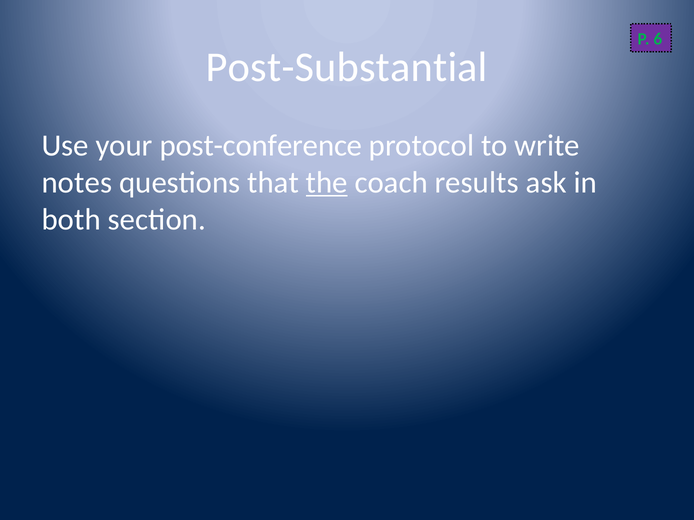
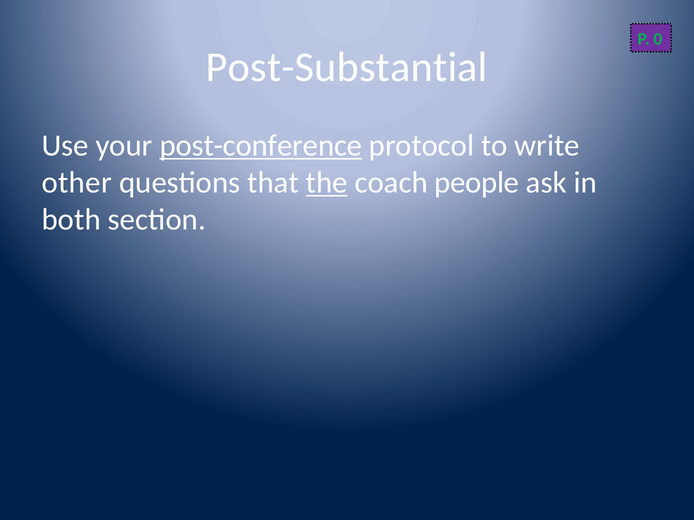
6: 6 -> 0 (658, 39)
post-conference underline: none -> present (261, 146)
notes: notes -> other (77, 183)
results: results -> people (477, 183)
